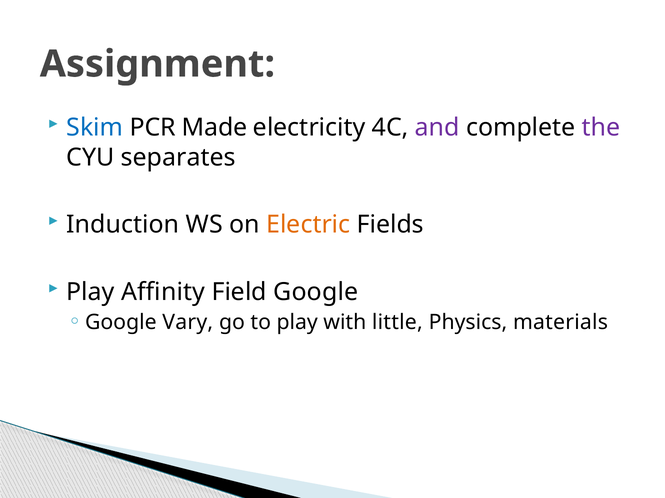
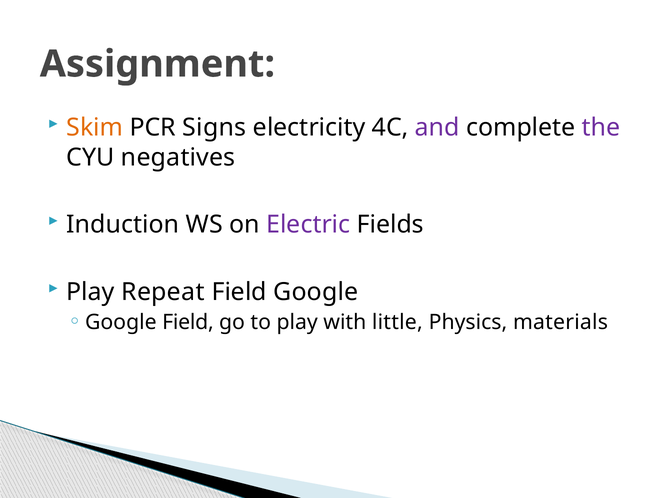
Skim colour: blue -> orange (95, 128)
Made: Made -> Signs (214, 128)
separates: separates -> negatives (178, 158)
Electric colour: orange -> purple (308, 225)
Affinity: Affinity -> Repeat (163, 292)
Google Vary: Vary -> Field (188, 323)
